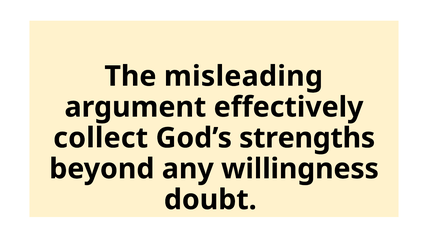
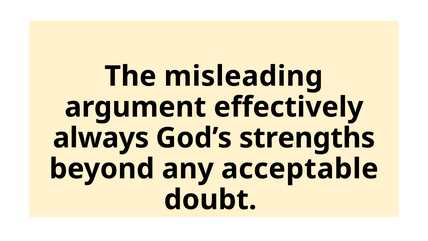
collect: collect -> always (101, 138)
willingness: willingness -> acceptable (300, 169)
